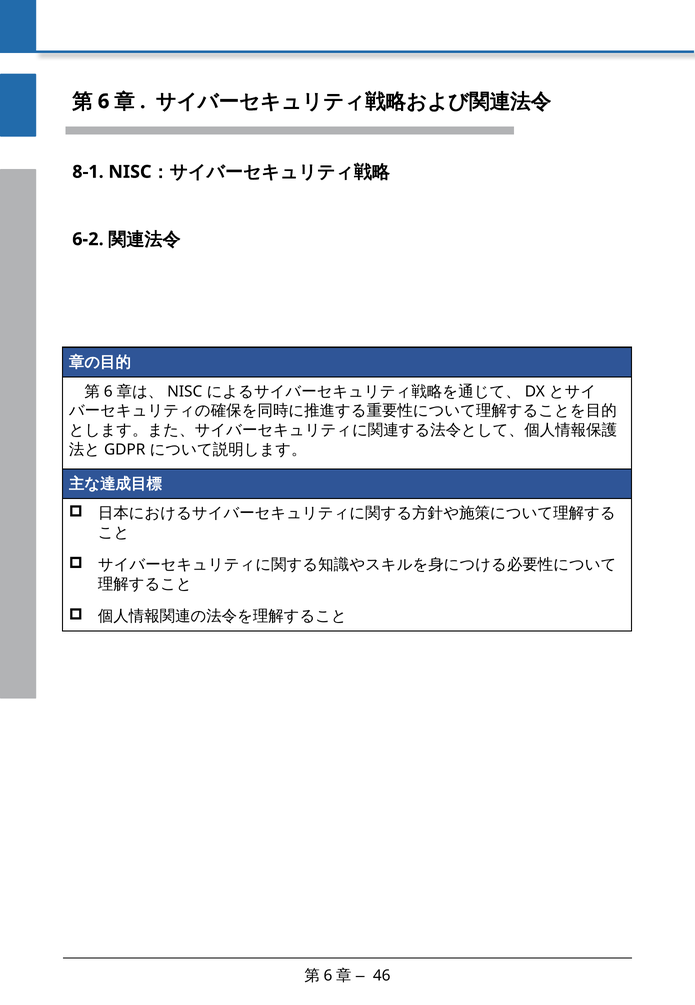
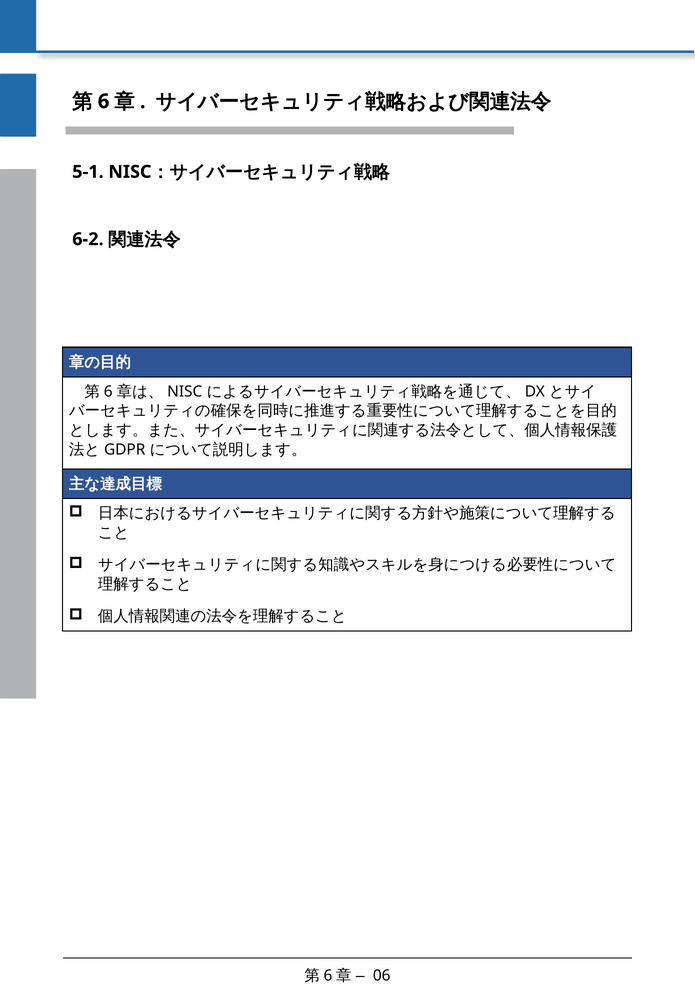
8-1: 8-1 -> 5-1 (88, 172)
46: 46 -> 06 (382, 975)
